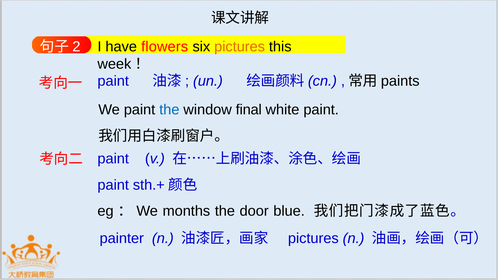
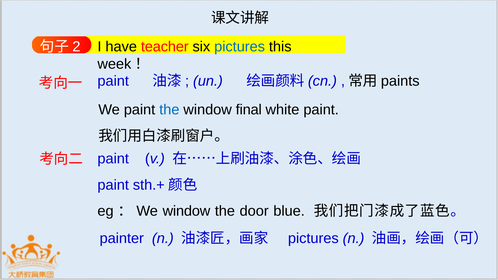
flowers: flowers -> teacher (165, 47)
pictures colour: orange -> blue (240, 47)
We months: months -> window (186, 211)
